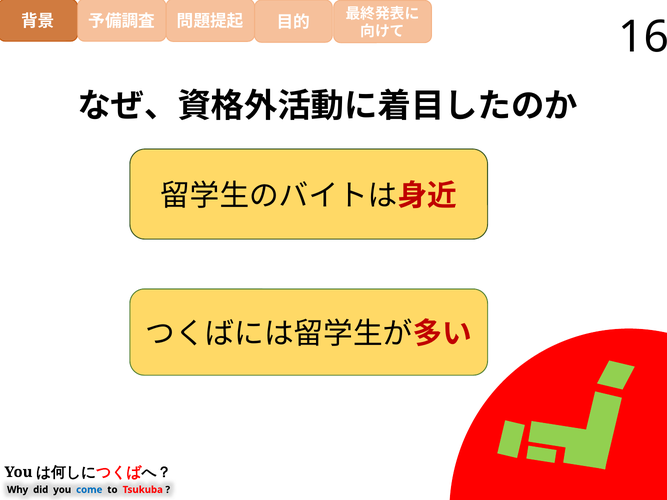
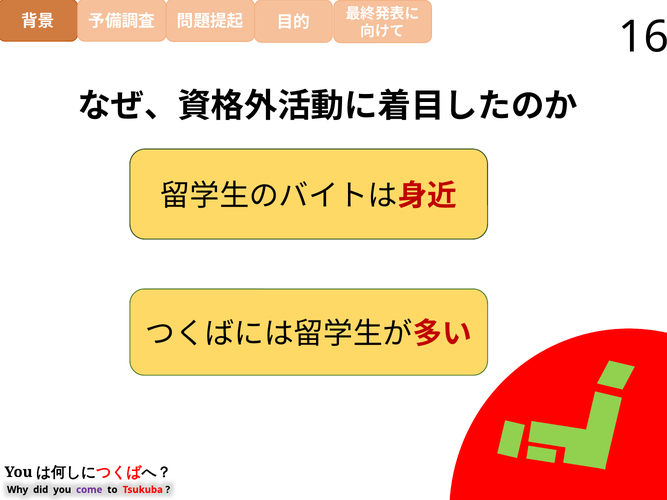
come colour: blue -> purple (89, 490)
